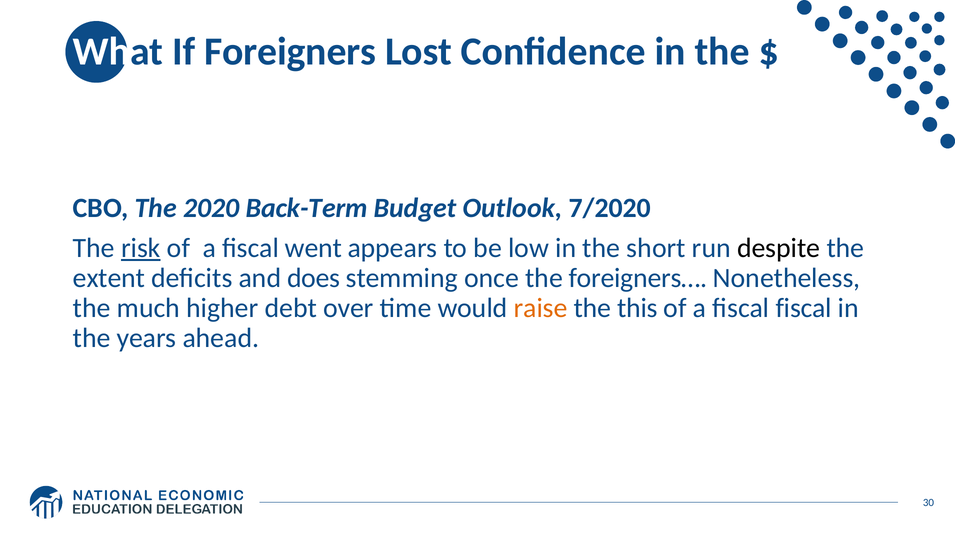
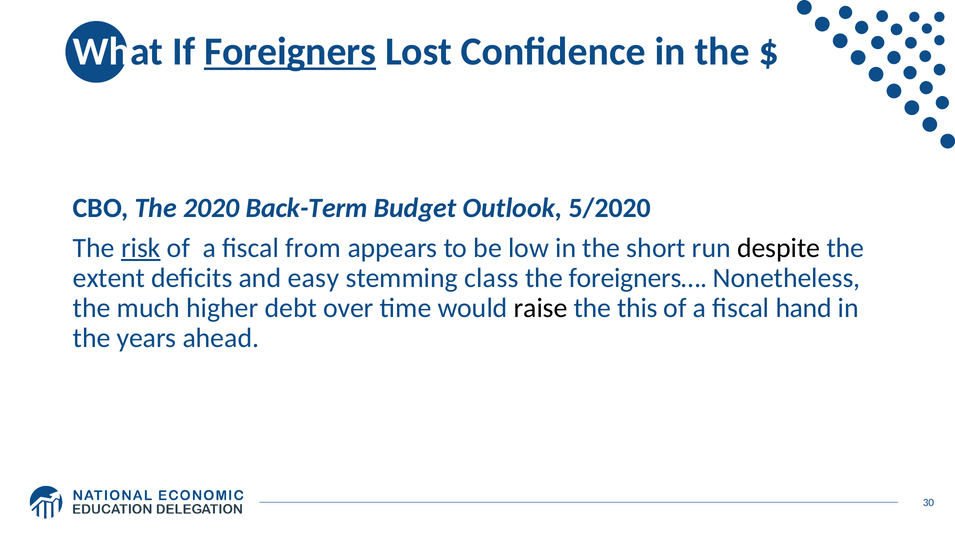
Foreigners underline: none -> present (290, 52)
7/2020: 7/2020 -> 5/2020 (610, 208)
went: went -> from (313, 248)
does: does -> easy (313, 278)
once: once -> class (491, 278)
raise colour: orange -> black (541, 308)
fiscal fiscal: fiscal -> hand (804, 308)
